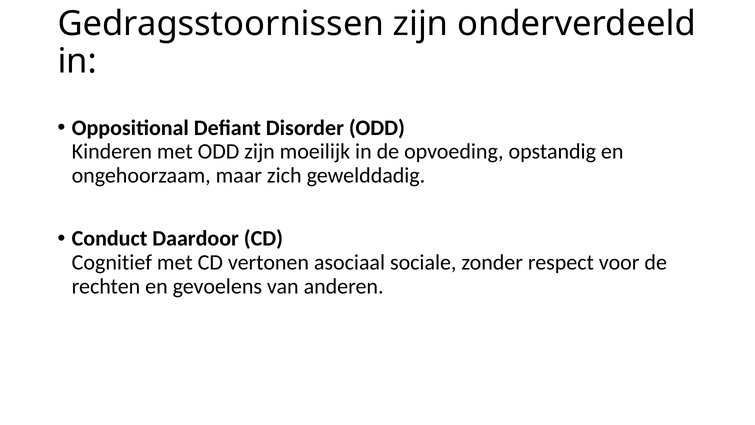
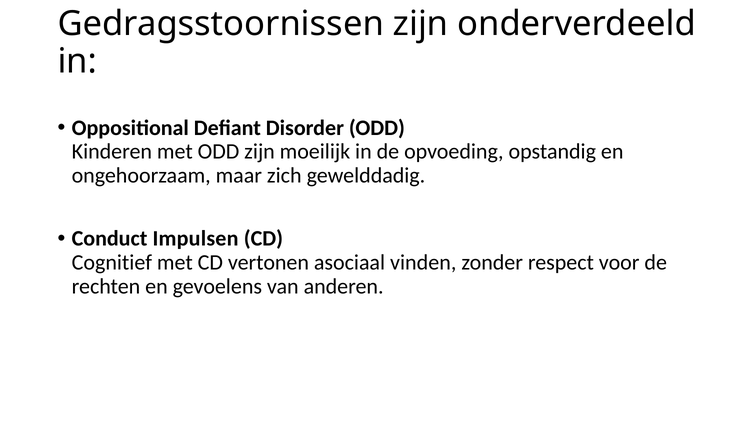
Daardoor: Daardoor -> Impulsen (195, 239)
sociale: sociale -> vinden (423, 262)
